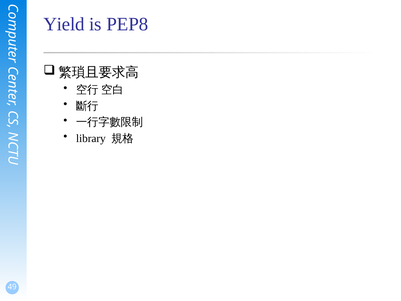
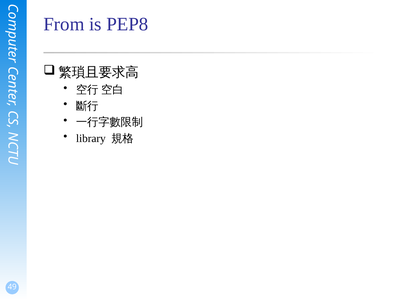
Yield: Yield -> From (64, 24)
